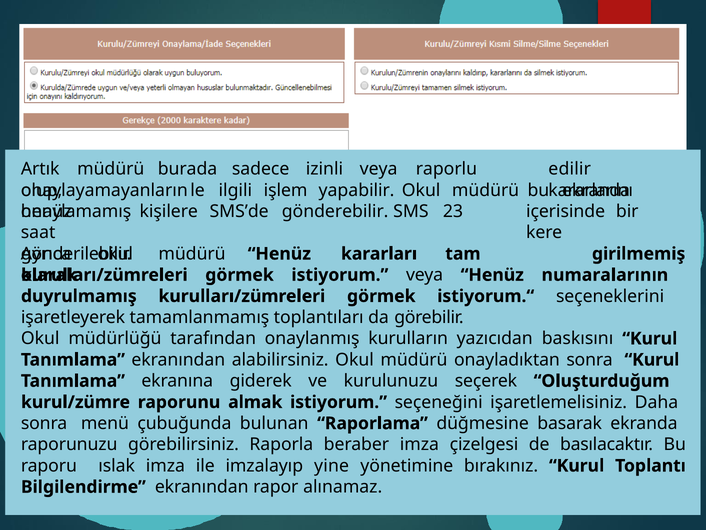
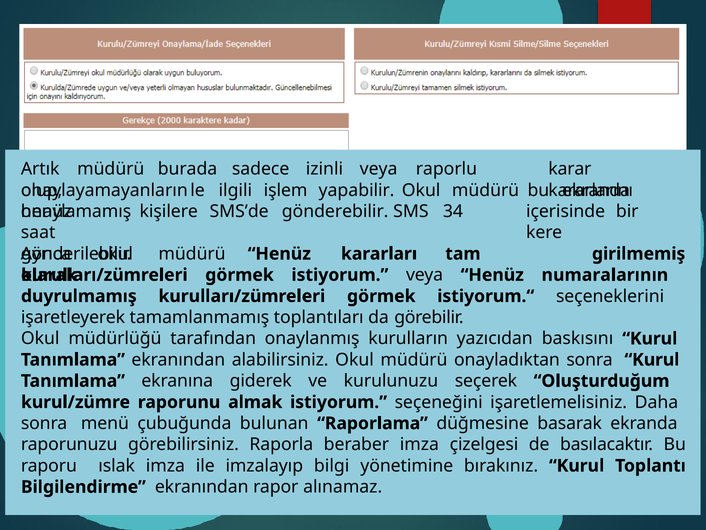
edilir: edilir -> karar (570, 169)
23: 23 -> 34 (453, 211)
yine: yine -> bilgi (332, 465)
